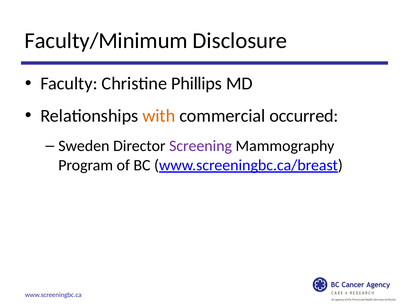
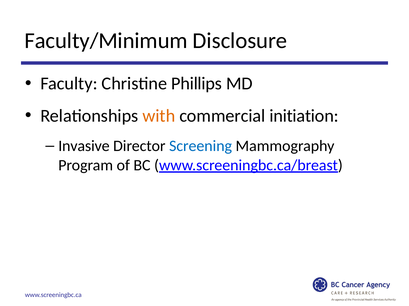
occurred: occurred -> initiation (304, 116)
Sweden: Sweden -> Invasive (84, 146)
Screening colour: purple -> blue (201, 146)
